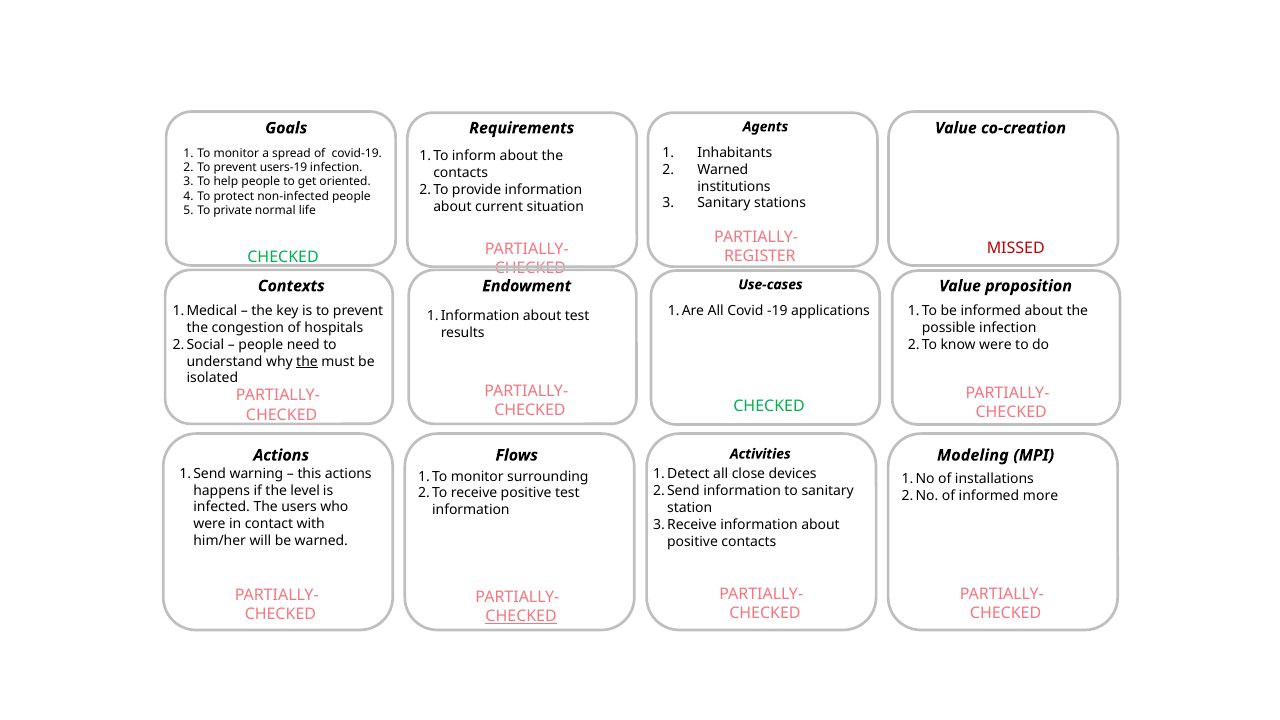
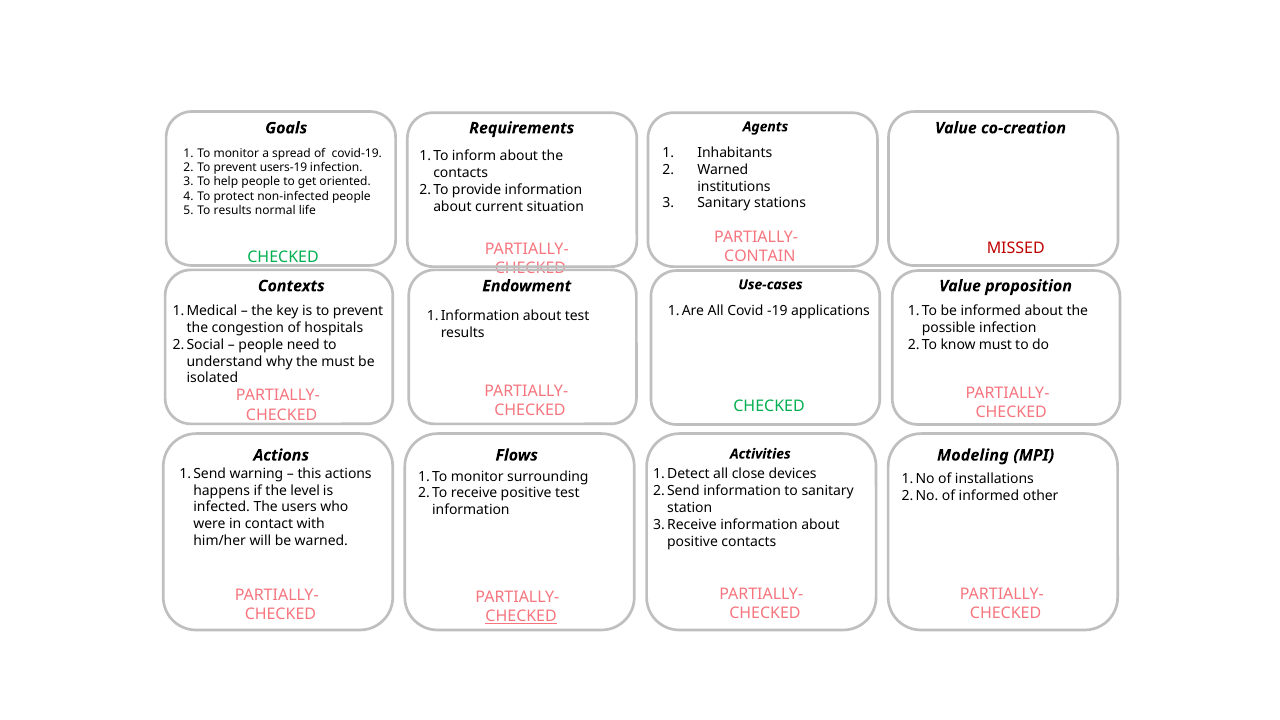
To private: private -> results (233, 211)
REGISTER: REGISTER -> CONTAIN (760, 257)
know were: were -> must (995, 345)
the underline: present -> none (307, 362)
more: more -> other (1041, 496)
